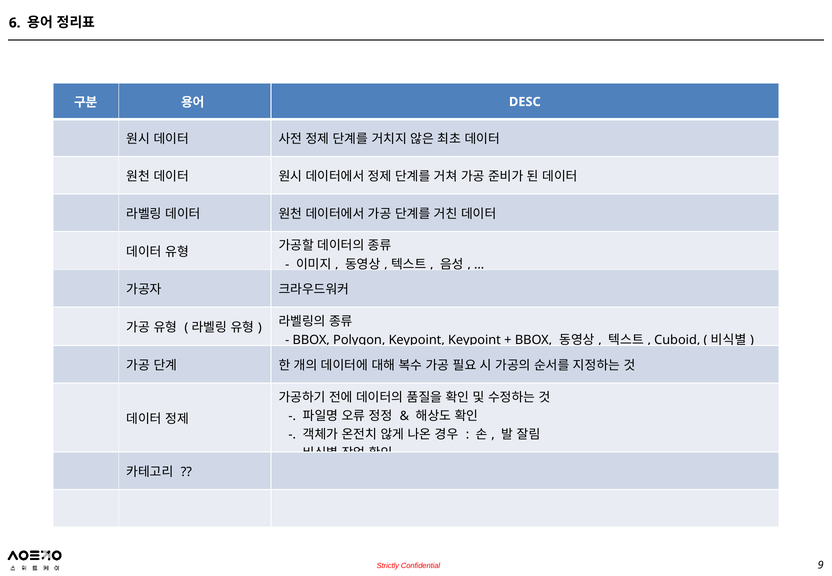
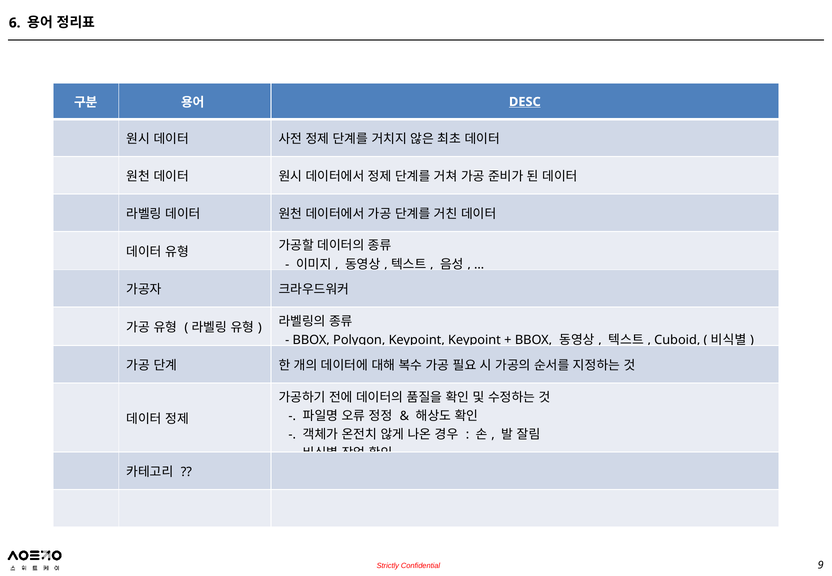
DESC underline: none -> present (525, 102)
